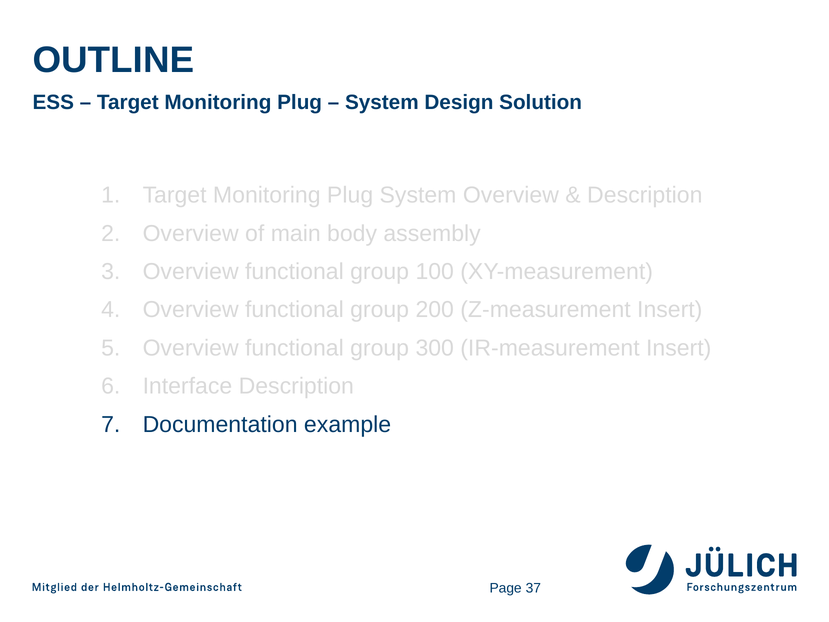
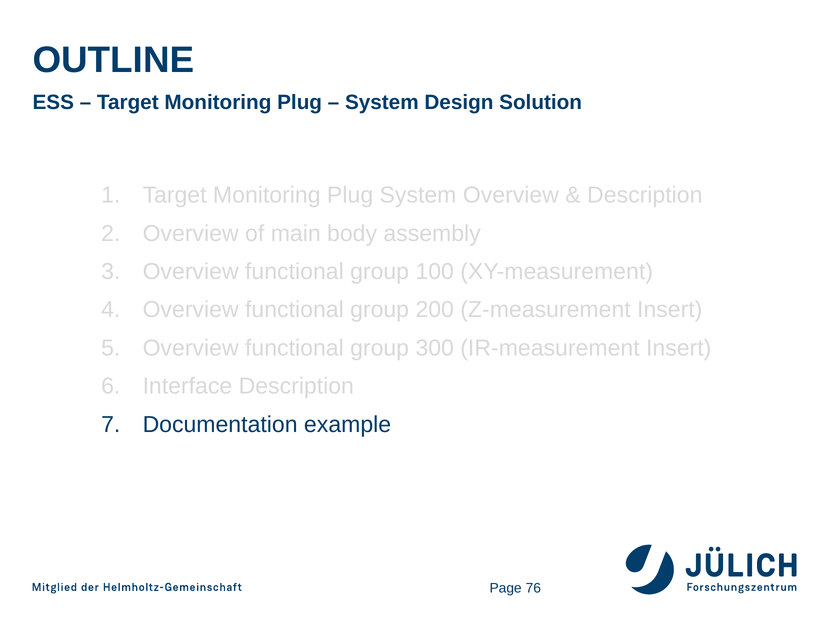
37: 37 -> 76 (533, 588)
